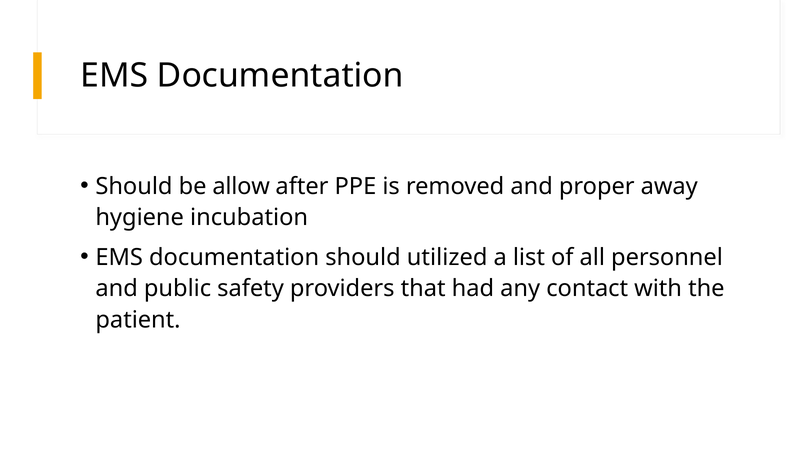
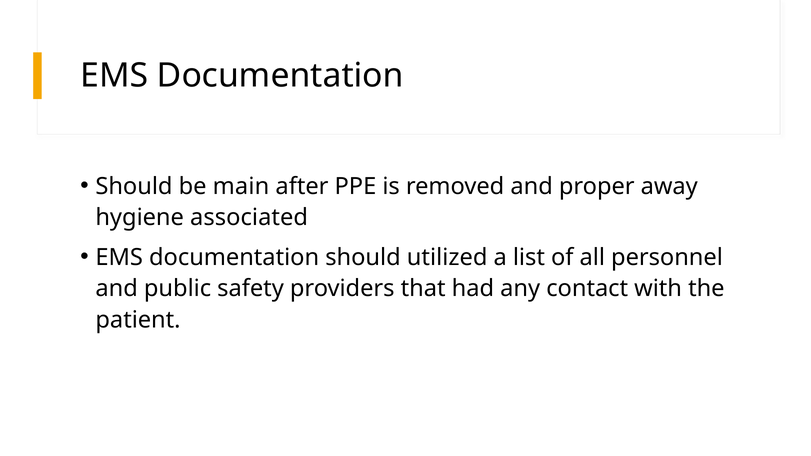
allow: allow -> main (241, 187)
incubation: incubation -> associated (249, 218)
